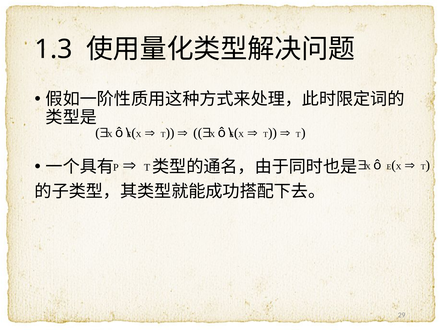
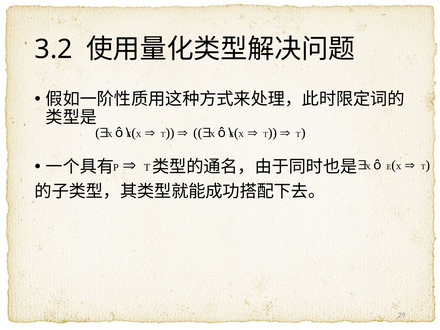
1.3: 1.3 -> 3.2 (54, 49)
